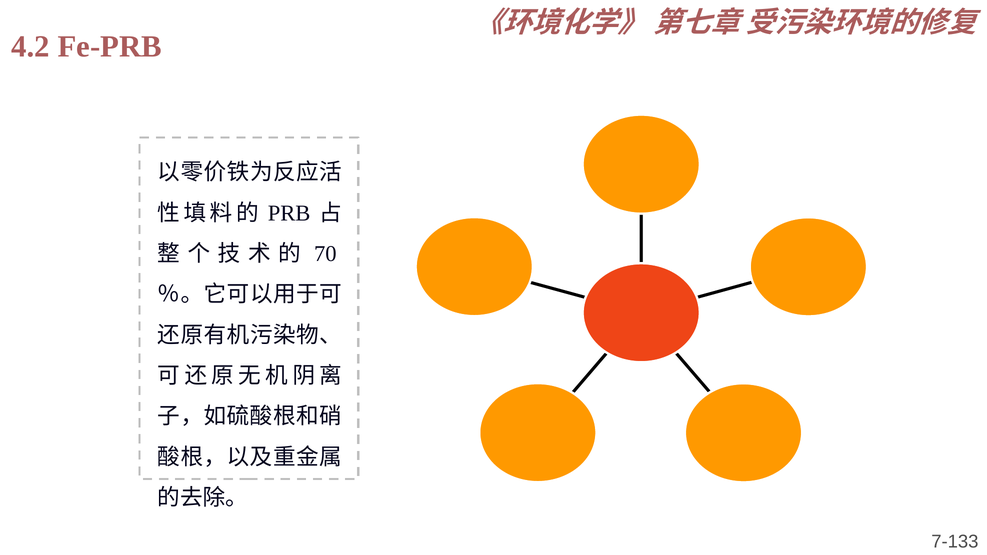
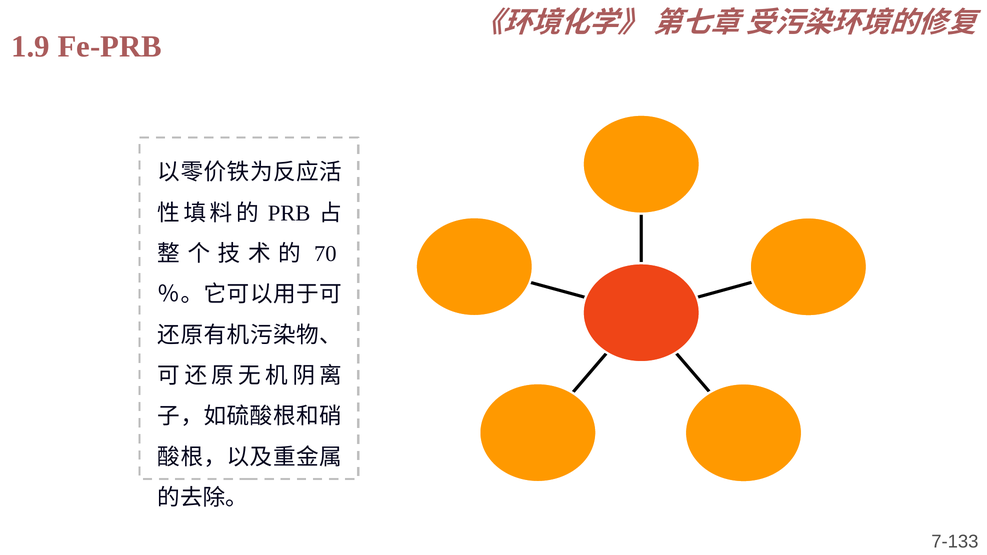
4.2: 4.2 -> 1.9 (30, 46)
